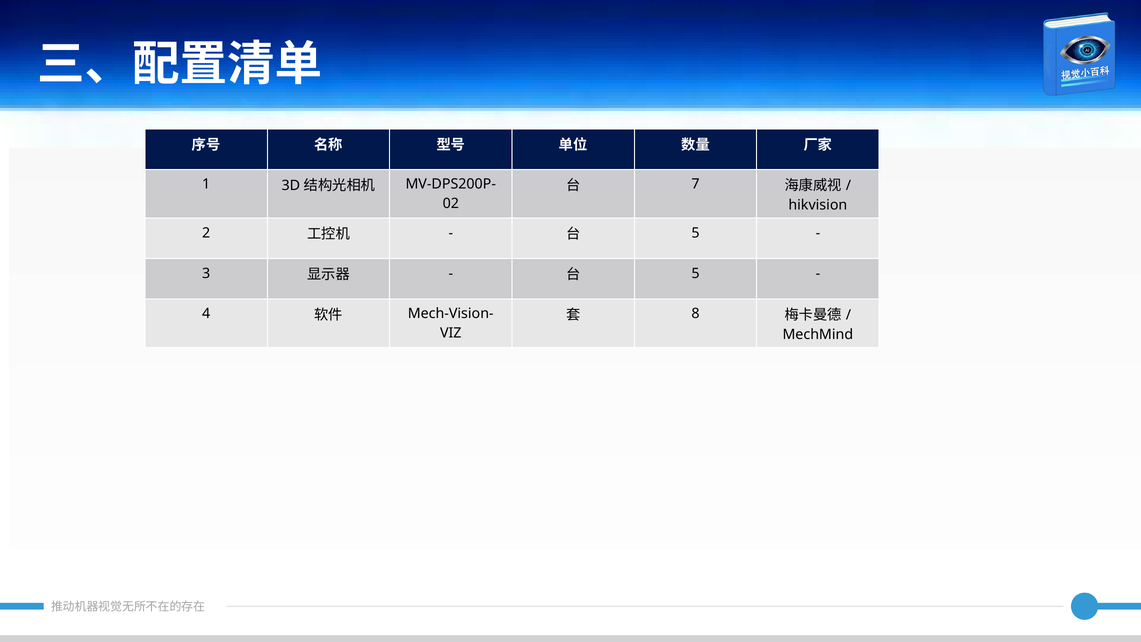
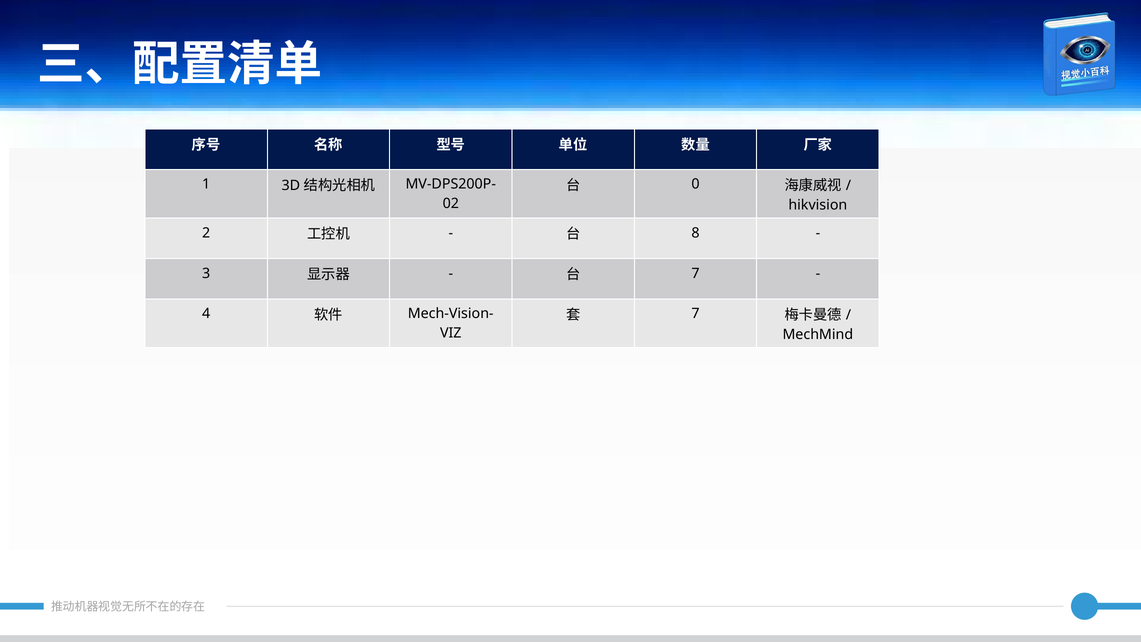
7: 7 -> 0 (696, 184)
5: 5 -> 8 (696, 233)
5: 5 -> 7 (696, 273)
8: 8 -> 7 (696, 314)
